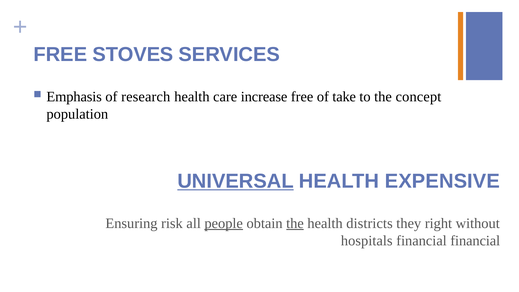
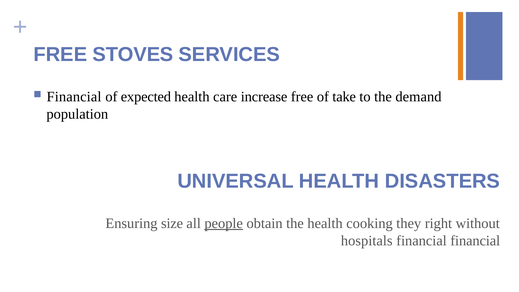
Emphasis: Emphasis -> Financial (74, 97)
research: research -> expected (146, 97)
concept: concept -> demand (418, 97)
UNIVERSAL underline: present -> none (236, 181)
EXPENSIVE: EXPENSIVE -> DISASTERS (442, 181)
risk: risk -> size (172, 223)
the underline: present -> none (295, 223)
districts: districts -> cooking (370, 223)
